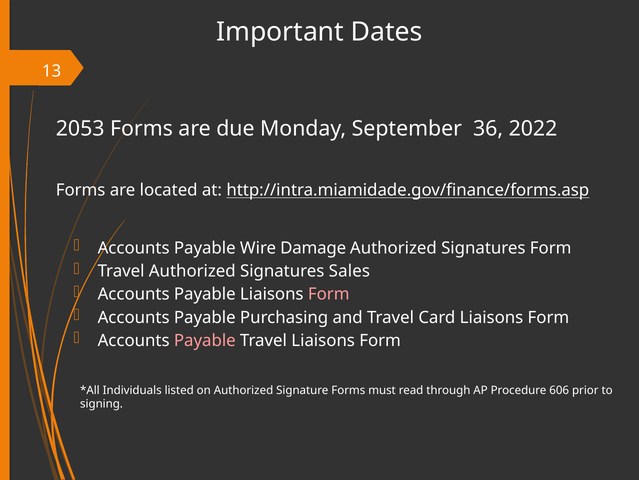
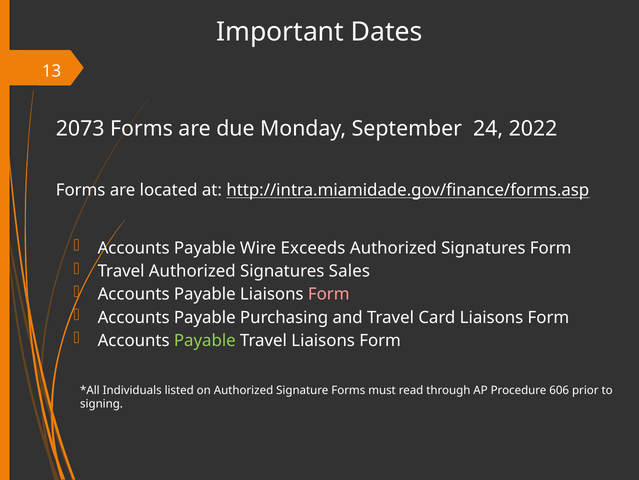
2053: 2053 -> 2073 (80, 128)
36: 36 -> 24 (488, 128)
Damage: Damage -> Exceeds (313, 248)
Payable colour: pink -> light green (205, 340)
